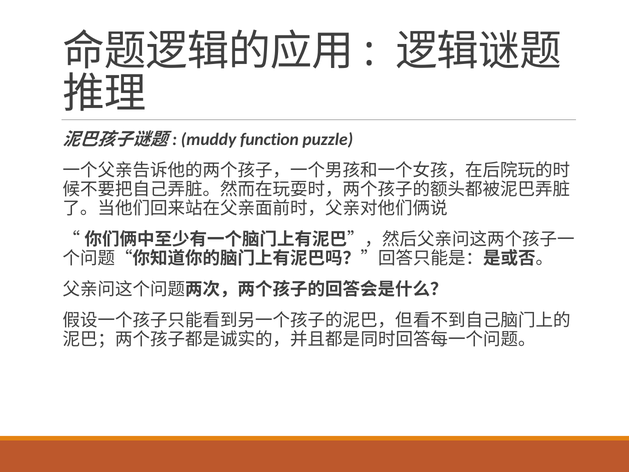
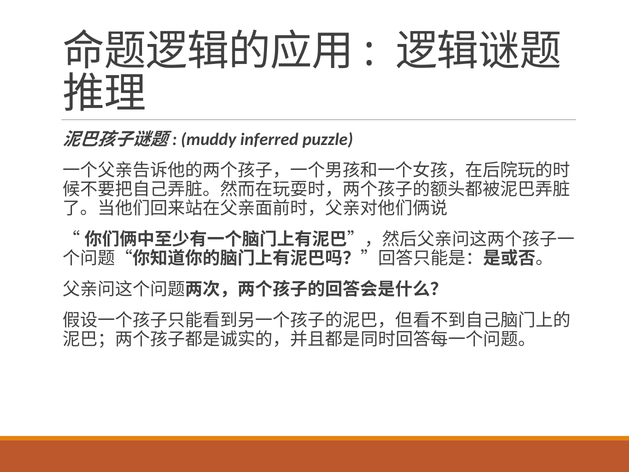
function: function -> inferred (269, 139)
